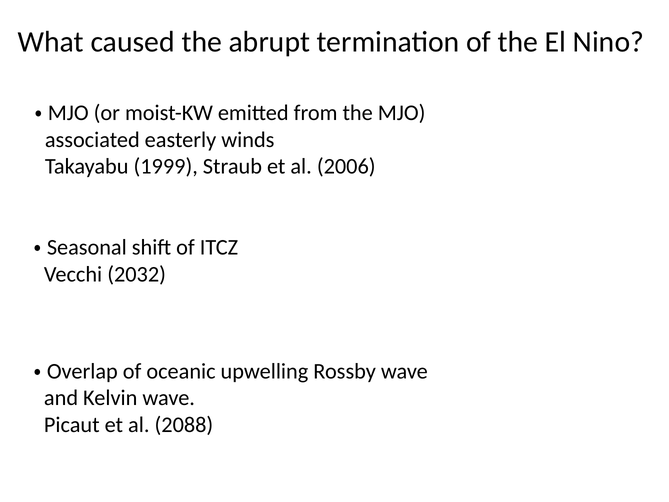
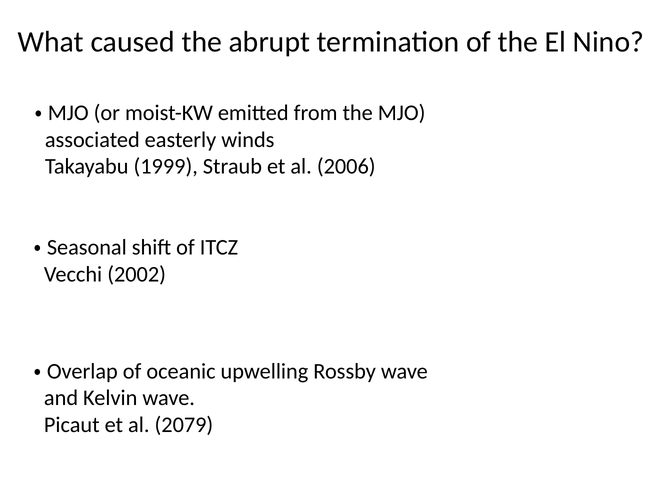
2032: 2032 -> 2002 (137, 274)
2088: 2088 -> 2079 (184, 425)
